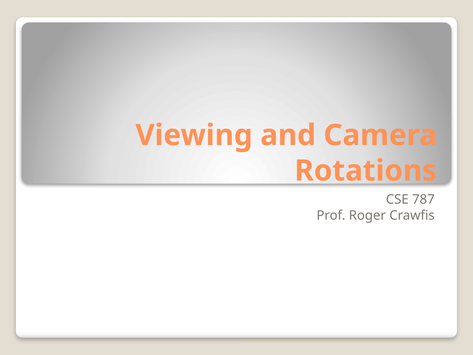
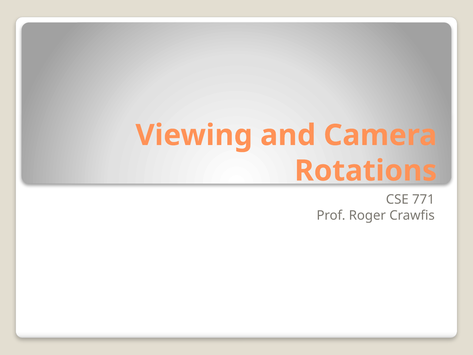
787: 787 -> 771 (423, 199)
